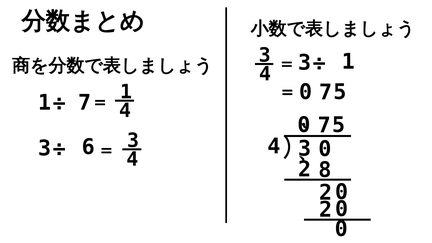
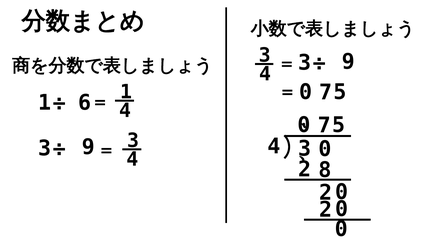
1: 1 -> 9 (348, 62)
7: 7 -> 6 (85, 103)
6: 6 -> 9 (88, 147)
